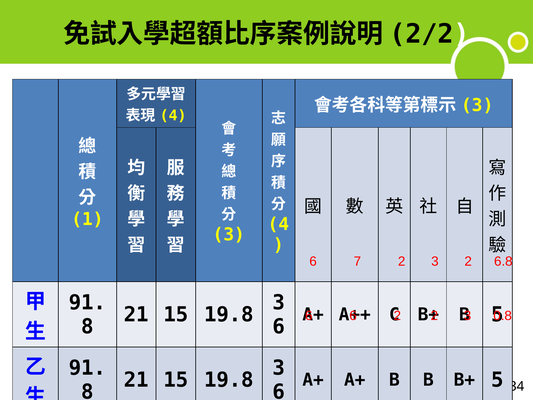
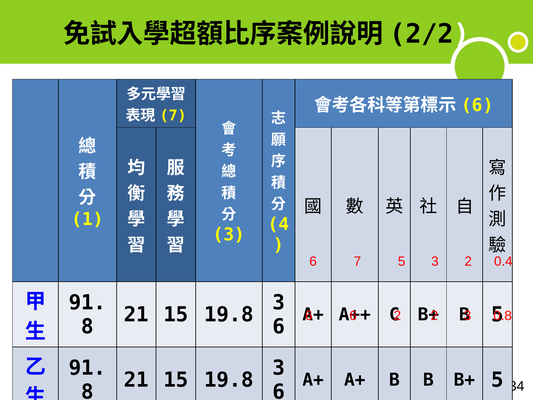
3: 3 -> 6 (477, 105)
4: 4 -> 7 (173, 116)
7 2: 2 -> 5 (402, 261)
6.8: 6.8 -> 0.4 (503, 261)
